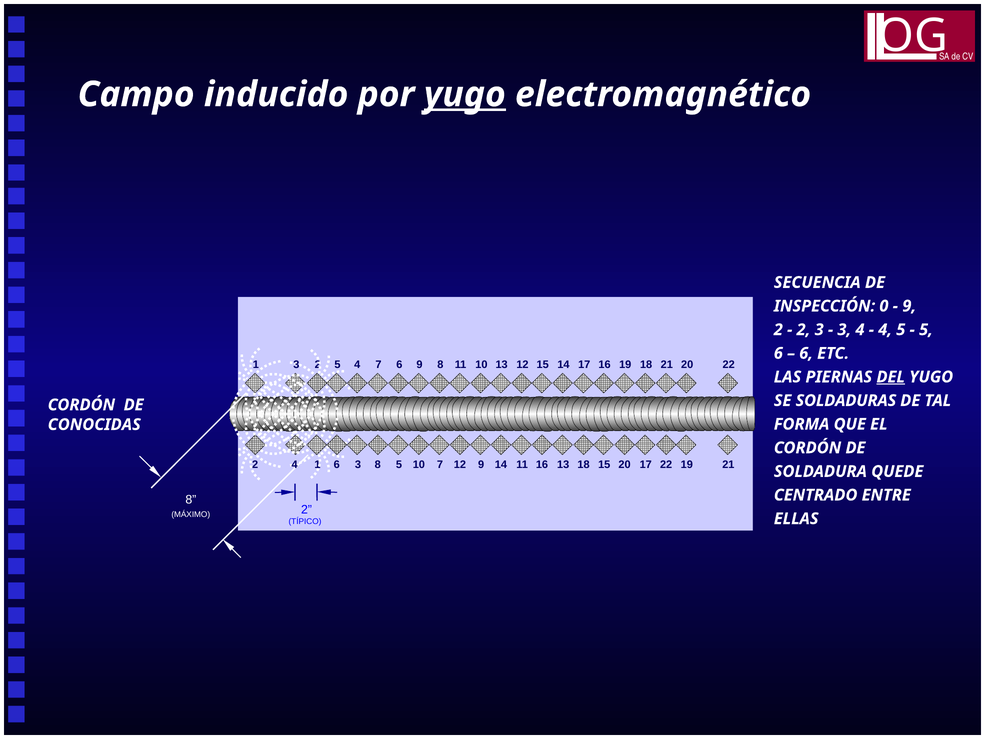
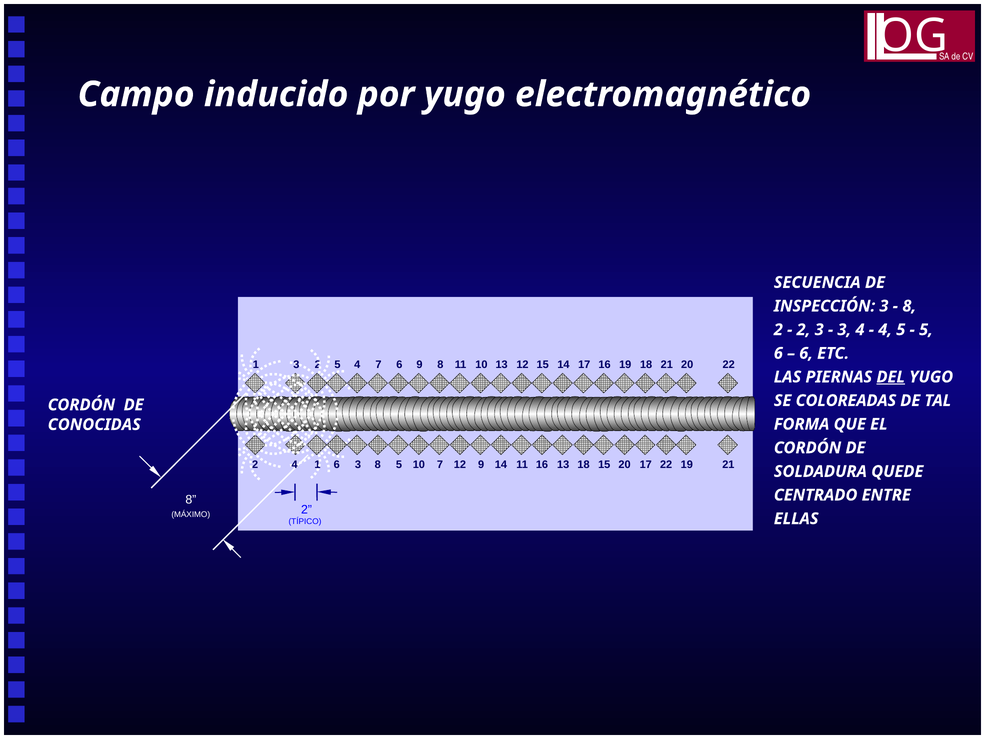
yugo underline: present -> none (465, 94)
INSPECCIÓN 0: 0 -> 3 (884, 306)
9: 9 -> 8 (909, 306)
SOLDADURAS: SOLDADURAS -> COLOREADAS (846, 400)
